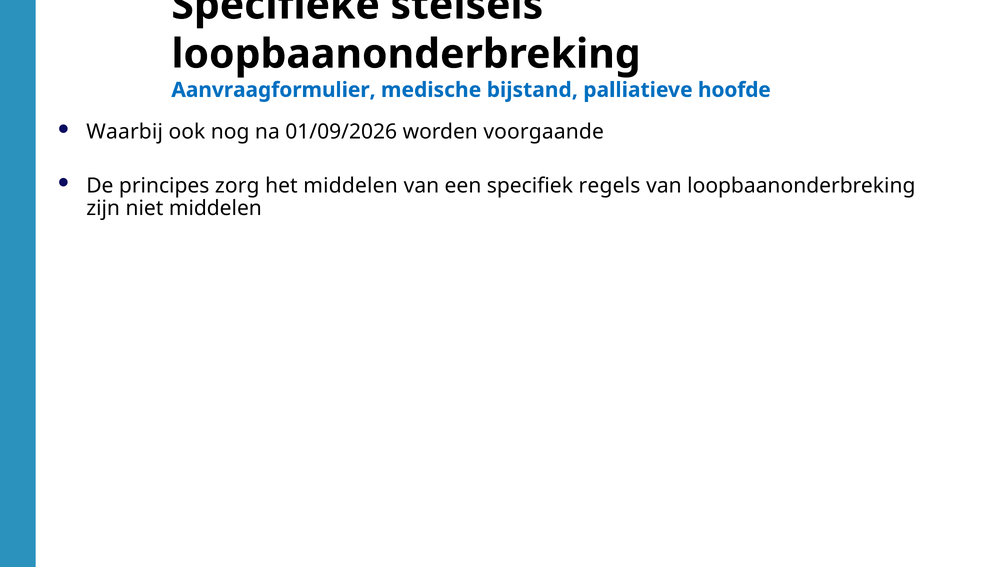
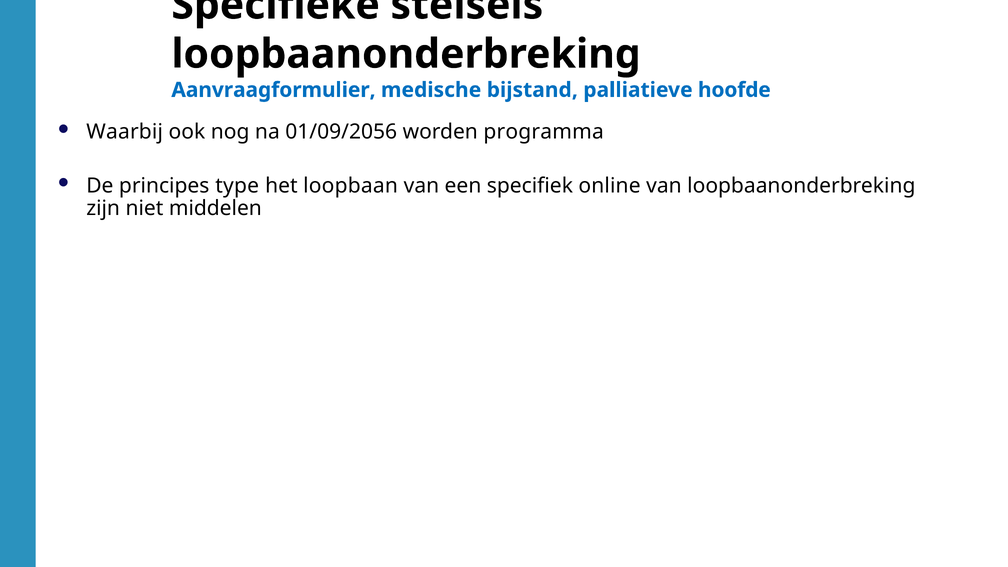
01/09/2026: 01/09/2026 -> 01/09/2056 (341, 132)
voorgaande: voorgaande -> programma (544, 132)
zorg: zorg -> type (237, 186)
het middelen: middelen -> loopbaan (351, 186)
regels: regels -> online (610, 186)
